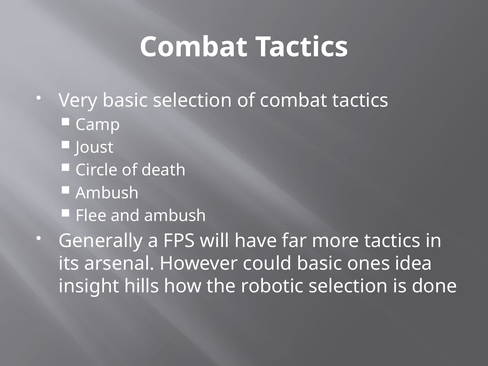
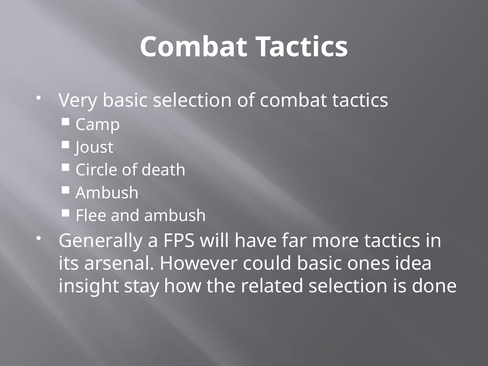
hills: hills -> stay (142, 286)
robotic: robotic -> related (272, 286)
